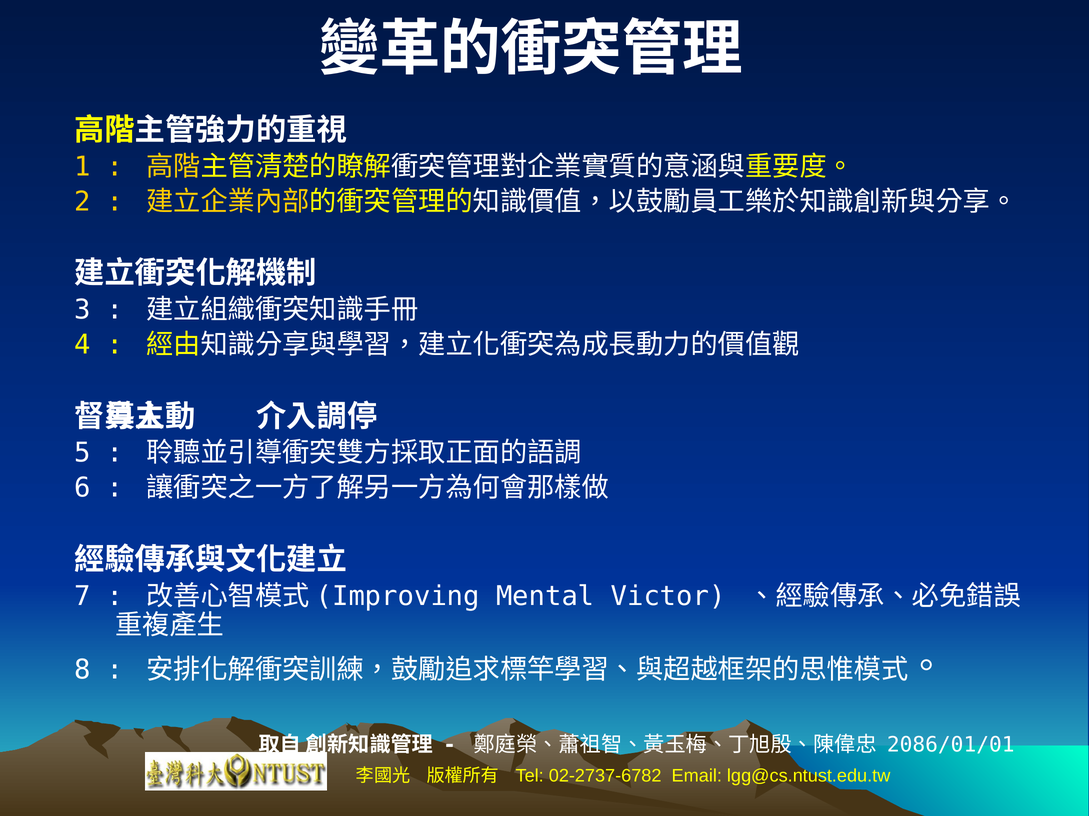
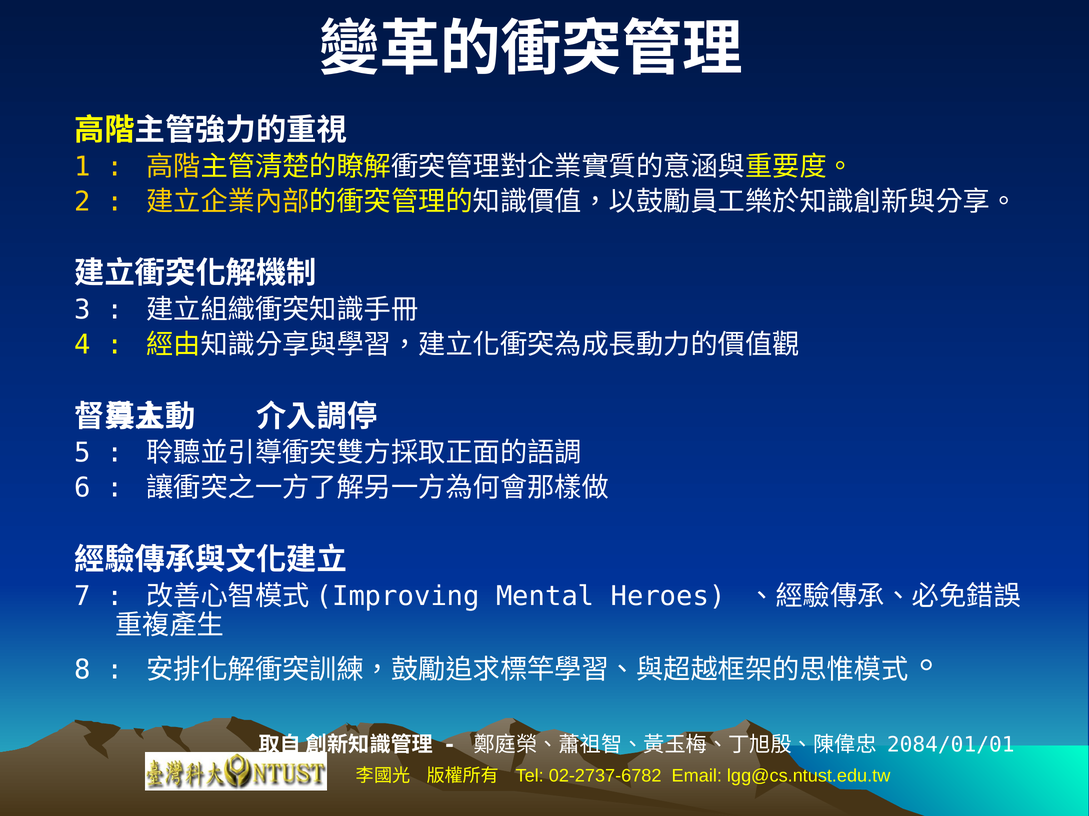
Victor: Victor -> Heroes (668, 597)
2086/01/01: 2086/01/01 -> 2084/01/01 (951, 746)
